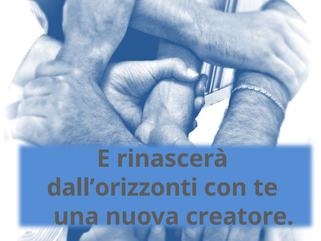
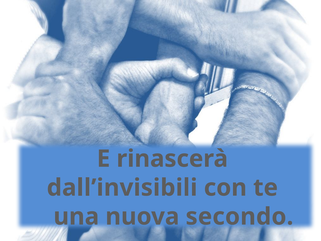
dall’orizzonti: dall’orizzonti -> dall’invisibili (122, 187)
creatore: creatore -> secondo (239, 216)
